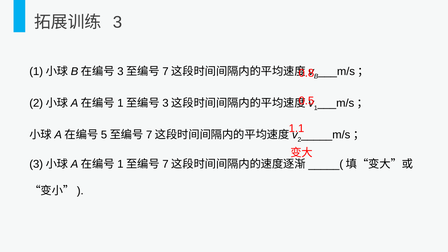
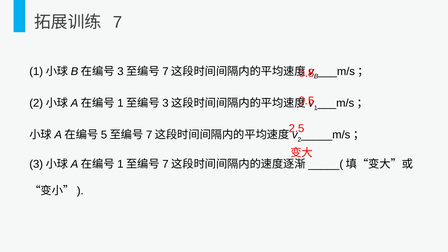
3: 3 -> 7 (117, 22)
1.1: 1.1 -> 2.5 (297, 128)
